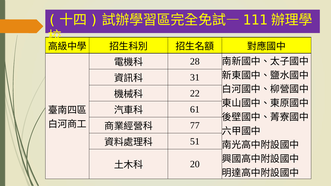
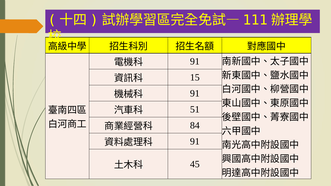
28: 28 -> 91 (195, 61)
31: 31 -> 15 (195, 77)
22: 22 -> 91 (195, 93)
61: 61 -> 51 (195, 109)
77: 77 -> 84 (195, 125)
51: 51 -> 91 (195, 141)
20: 20 -> 45 (195, 164)
